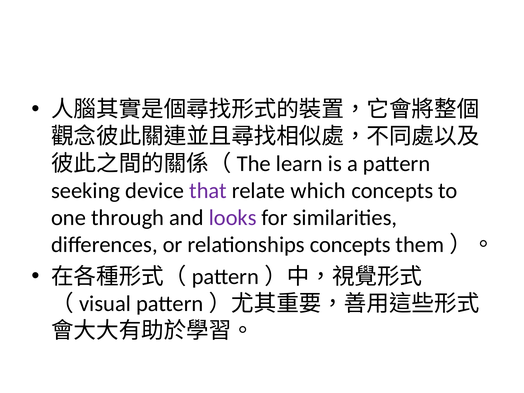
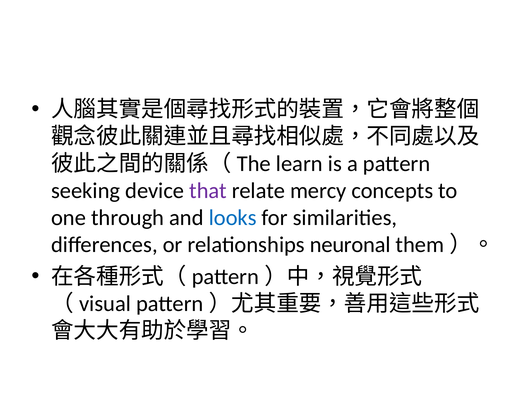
which: which -> mercy (318, 191)
looks colour: purple -> blue (233, 218)
relationships concepts: concepts -> neuronal (350, 245)
